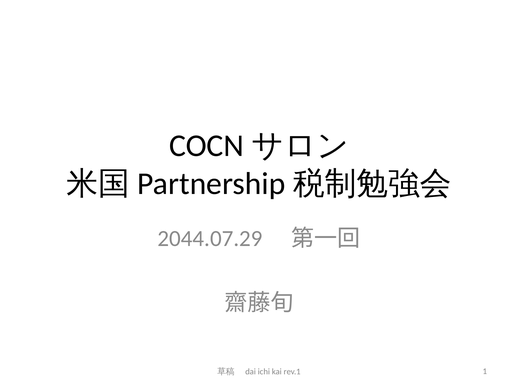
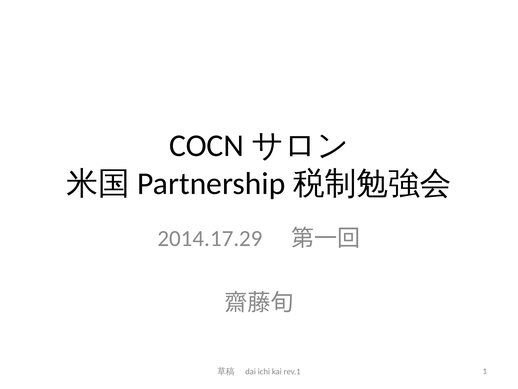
2044.07.29: 2044.07.29 -> 2014.17.29 (210, 238)
